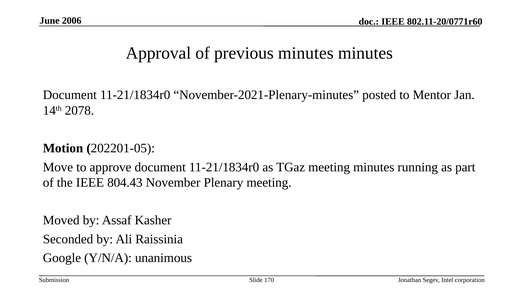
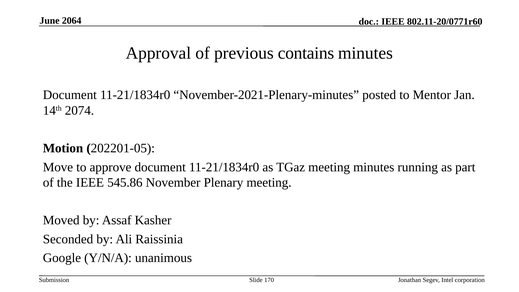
2006: 2006 -> 2064 (72, 21)
previous minutes: minutes -> contains (306, 53)
2078: 2078 -> 2074 (80, 111)
804.43: 804.43 -> 545.86 (125, 183)
